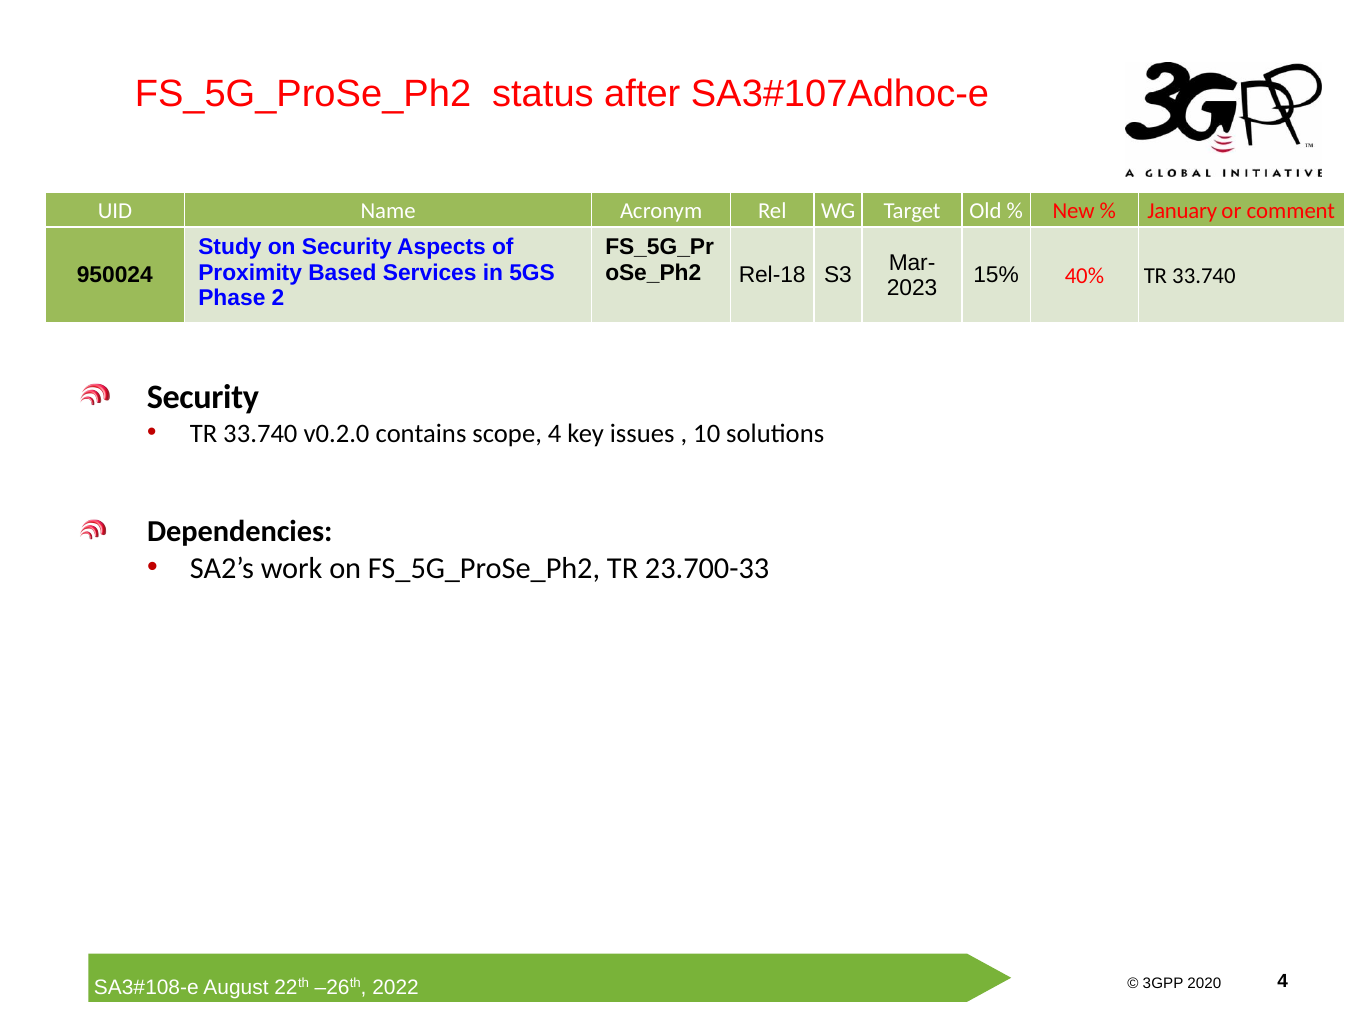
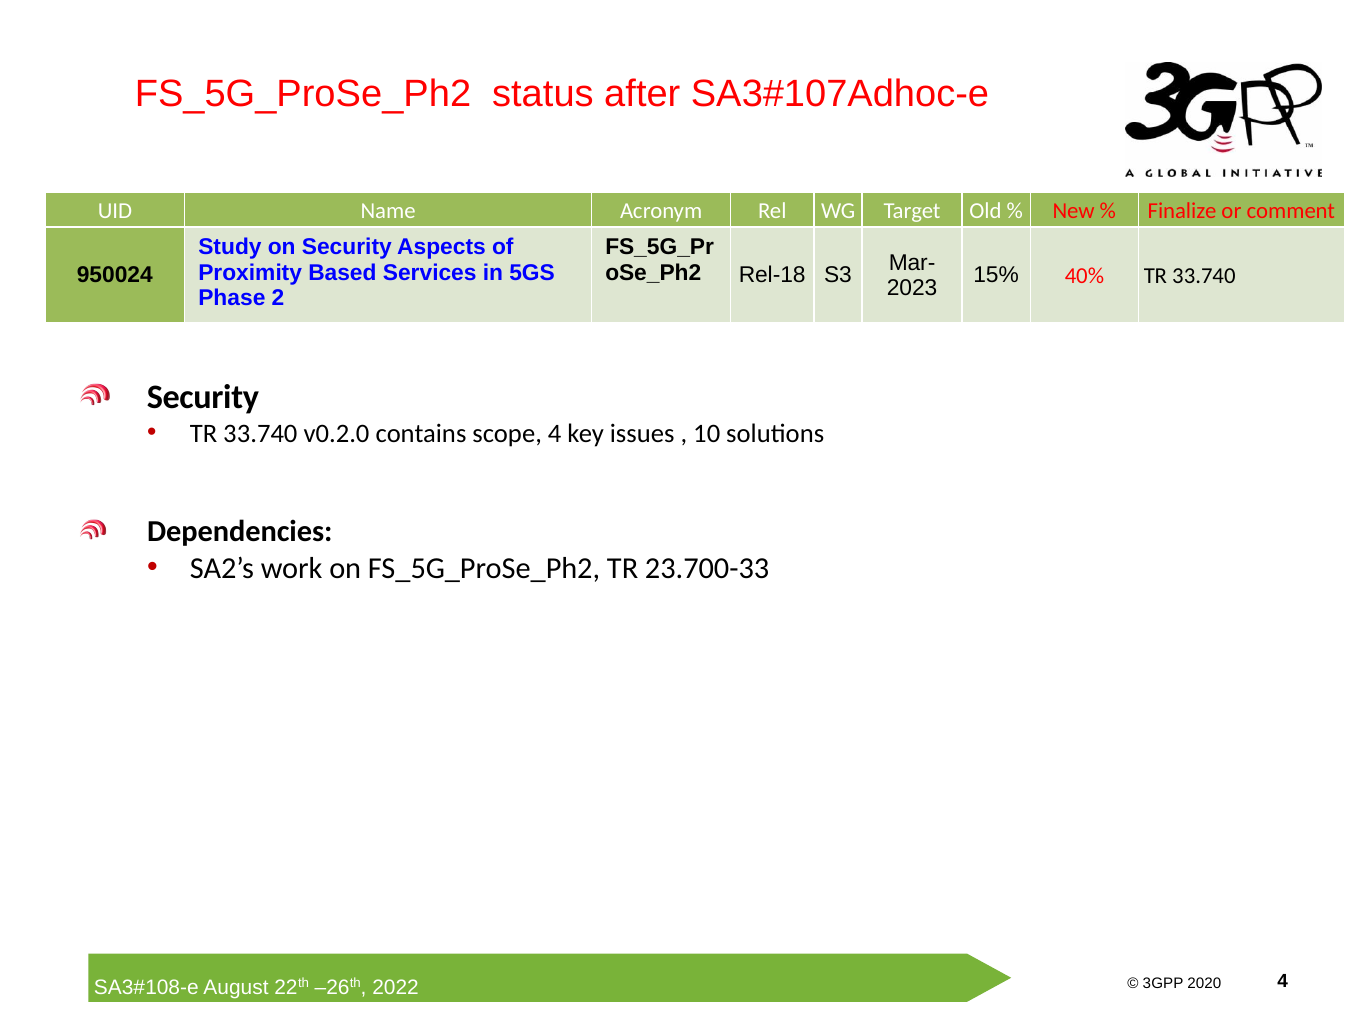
January: January -> Finalize (1182, 211)
